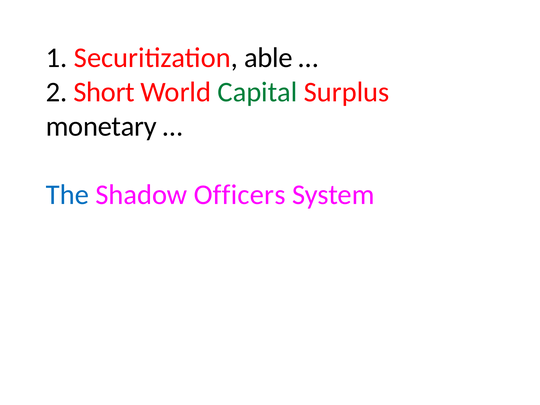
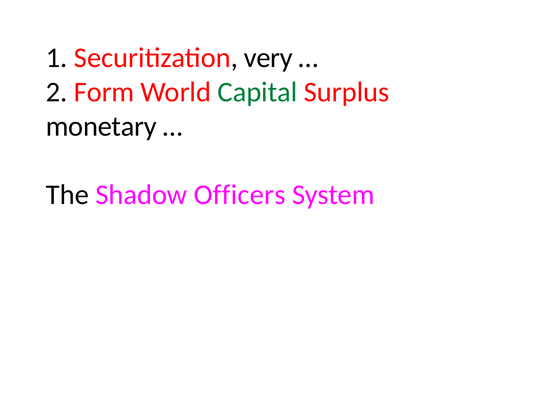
able: able -> very (268, 58)
Short: Short -> Form (104, 92)
The colour: blue -> black (67, 195)
